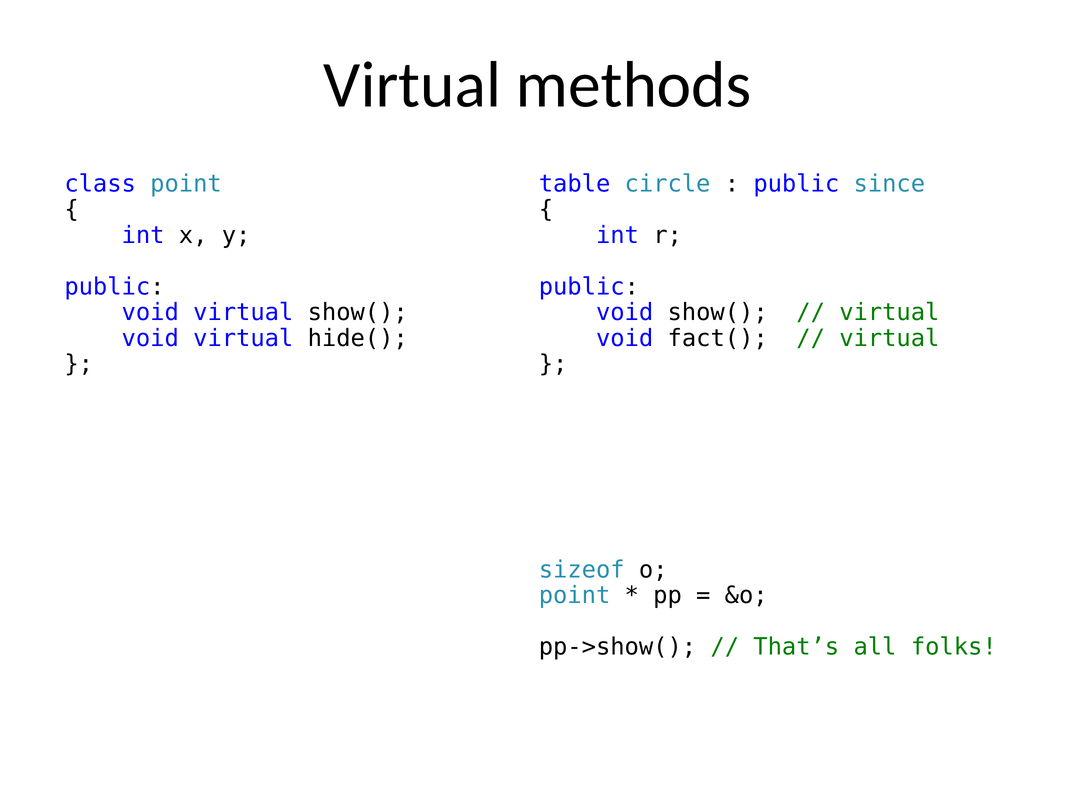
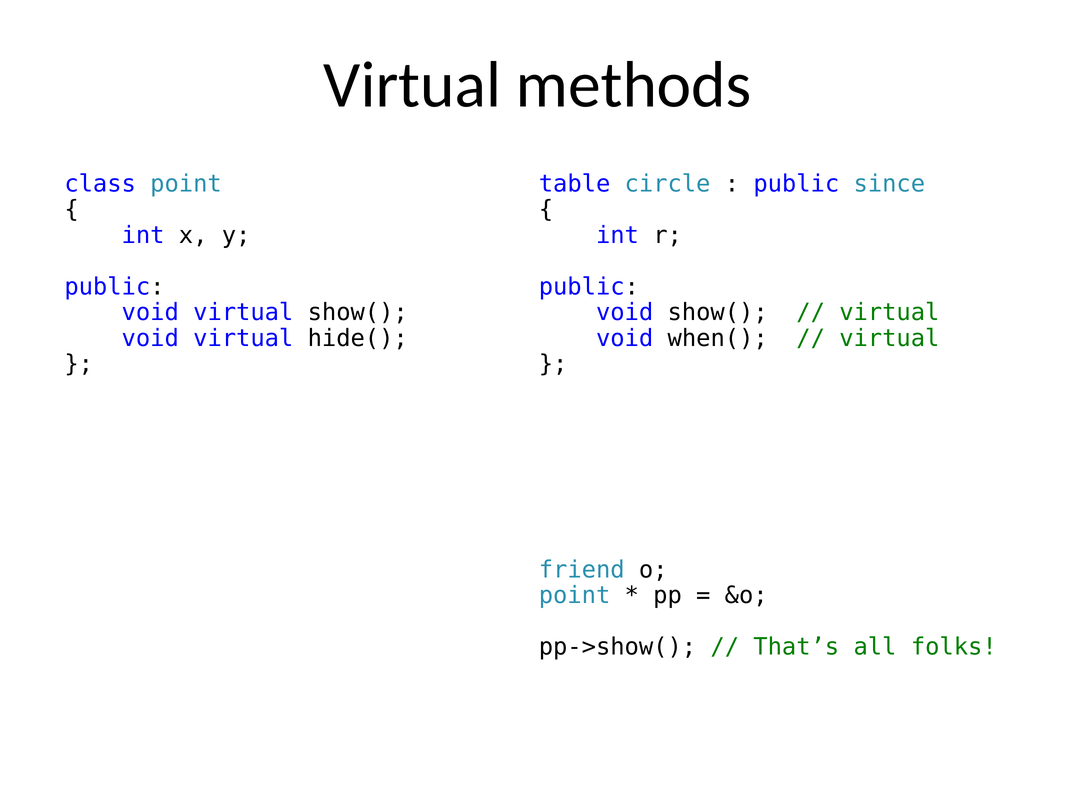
fact(: fact( -> when( (718, 338)
sizeof: sizeof -> friend (582, 570)
